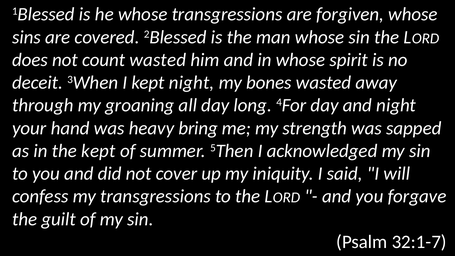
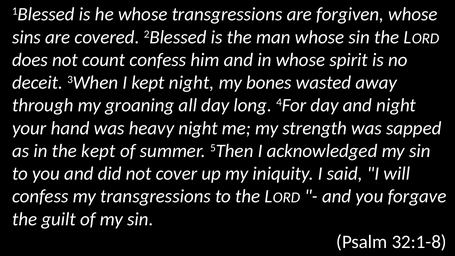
count wasted: wasted -> confess (158, 60)
heavy bring: bring -> night (198, 128)
32:1-7: 32:1-7 -> 32:1-8 (419, 242)
